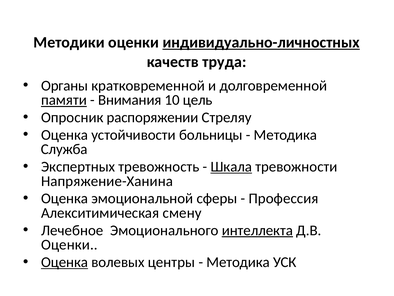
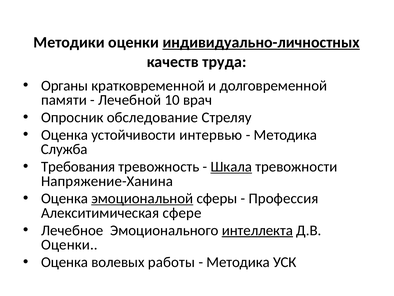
памяти underline: present -> none (64, 100)
Внимания: Внимания -> Лечебной (130, 100)
цель: цель -> врач (198, 100)
распоряжении: распоряжении -> обследование (152, 117)
больницы: больницы -> интервью (211, 135)
Экспертных: Экспертных -> Требования (78, 166)
эмоциональной underline: none -> present (142, 198)
смену: смену -> сфере (182, 213)
Оценка underline: present -> none (65, 262)
центры: центры -> работы (171, 262)
